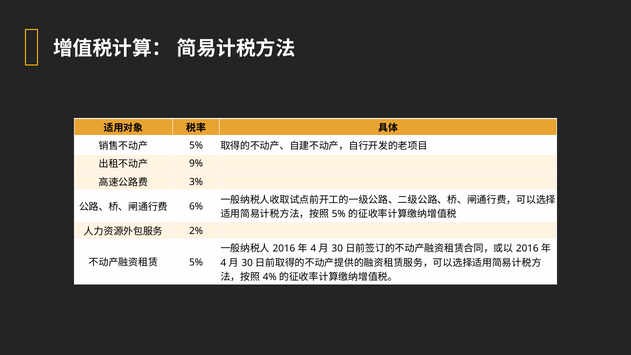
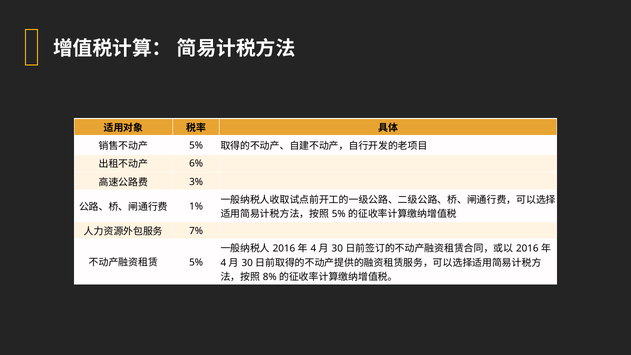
9%: 9% -> 6% (196, 164)
6%: 6% -> 1% (196, 207)
2%: 2% -> 7% (196, 231)
4%: 4% -> 8% (270, 277)
